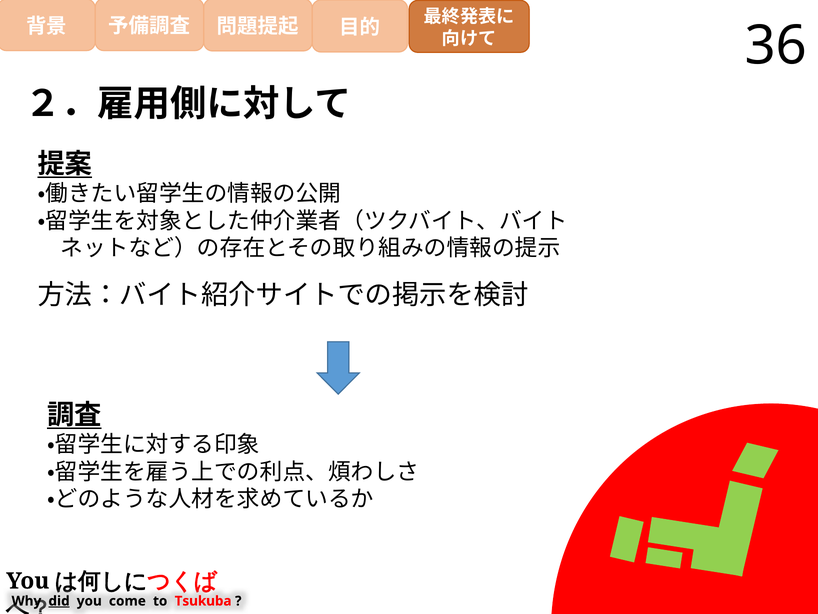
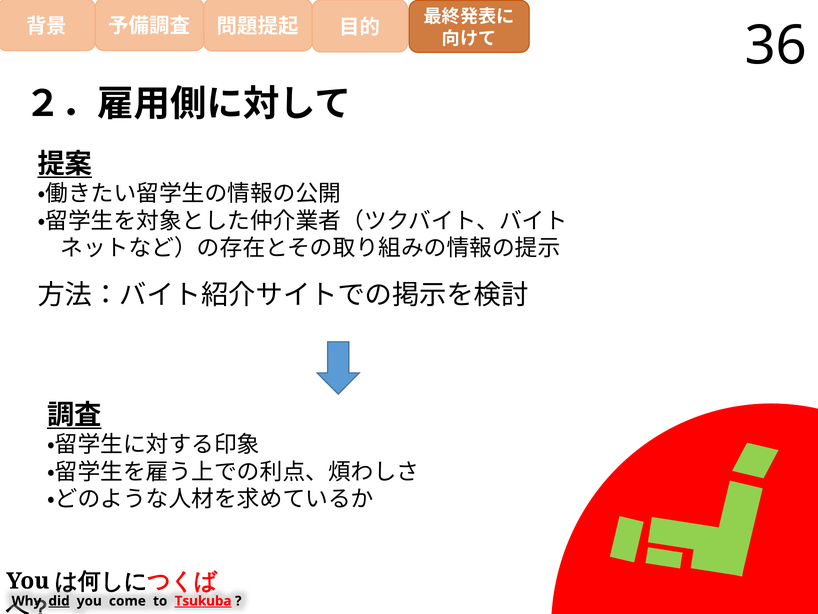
Tsukuba underline: none -> present (203, 601)
